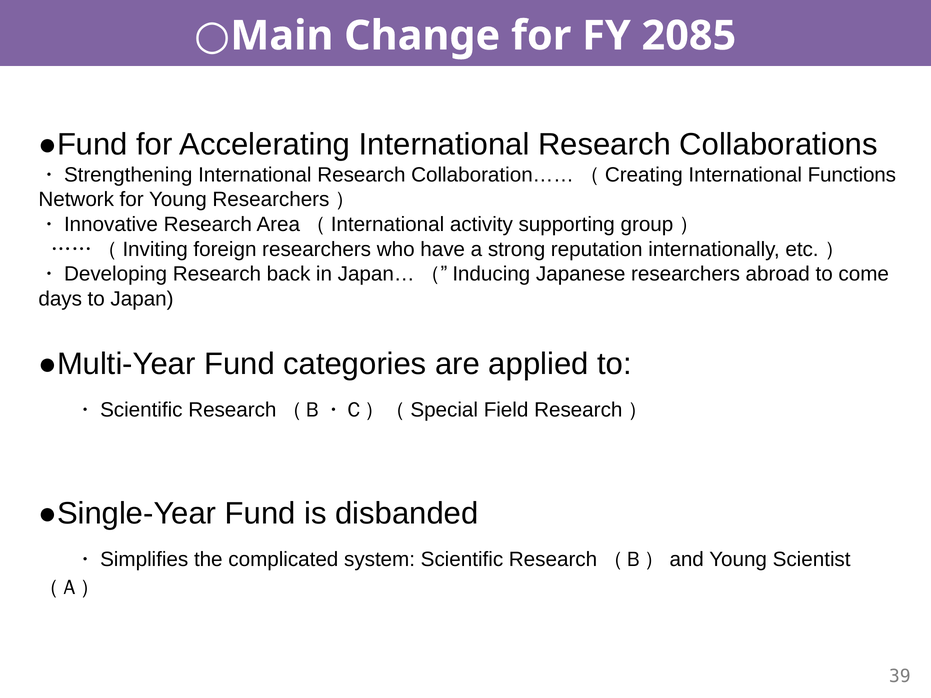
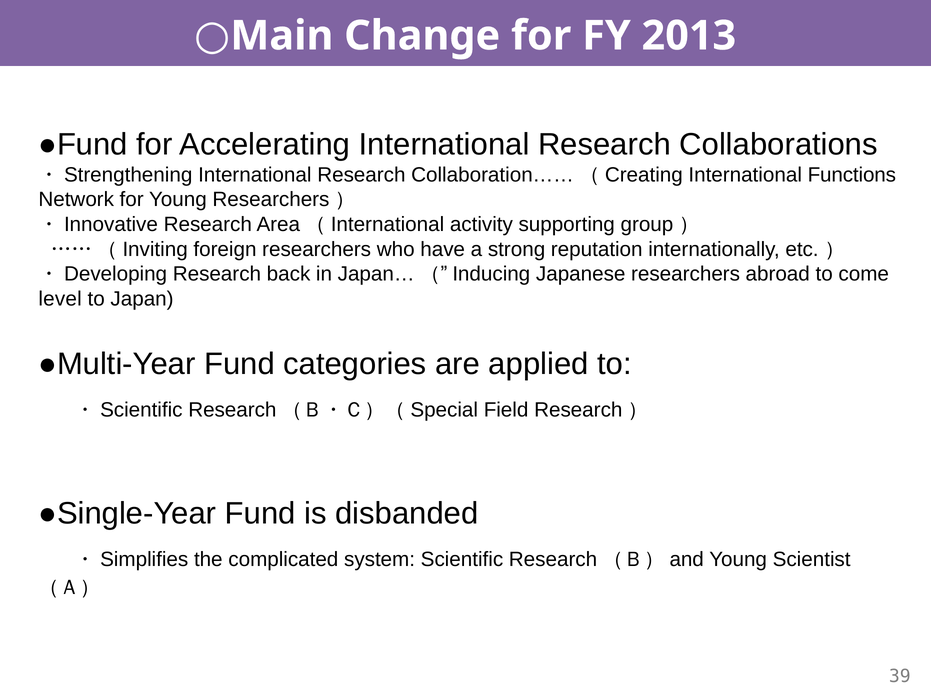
2085: 2085 -> 2013 (689, 36)
days: days -> level (60, 299)
